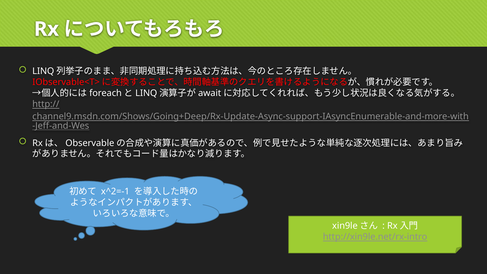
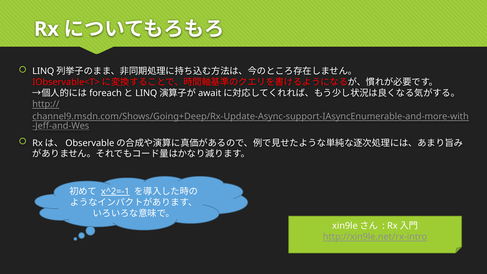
x^2=-1 underline: none -> present (115, 191)
